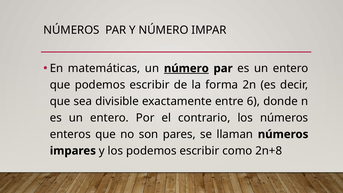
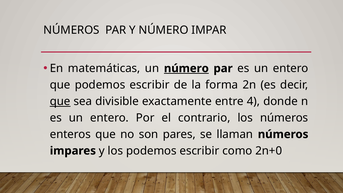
que underline: none -> present (60, 101)
6: 6 -> 4 (253, 101)
2n+8: 2n+8 -> 2n+0 (269, 151)
